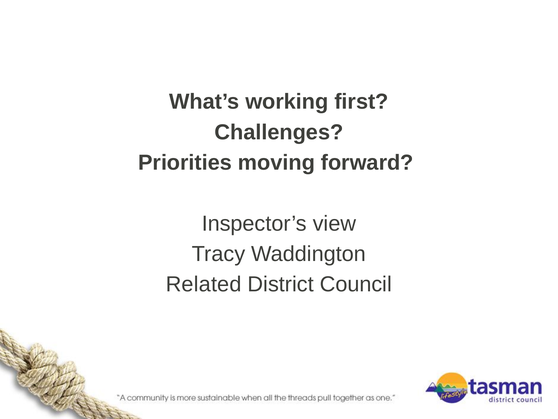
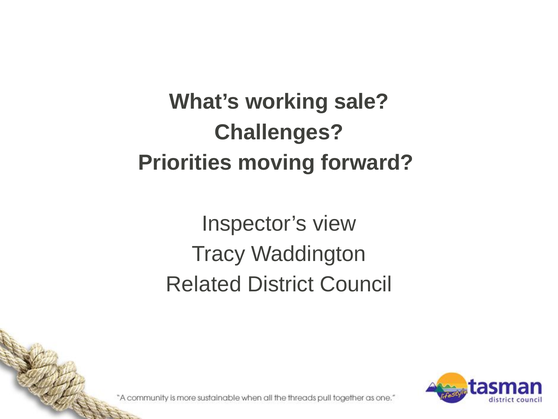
first: first -> sale (362, 102)
